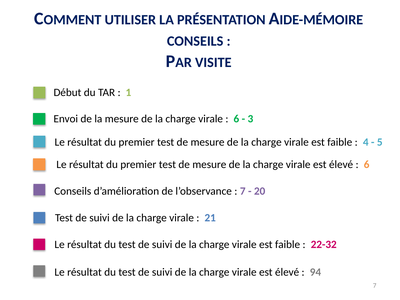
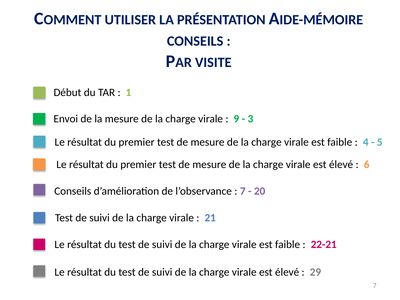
6: 6 -> 9 (236, 119)
22-32: 22-32 -> 22-21 (324, 245)
94: 94 -> 29 (315, 272)
